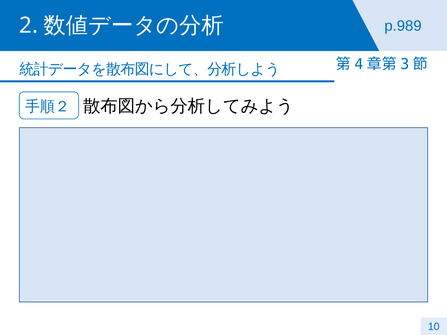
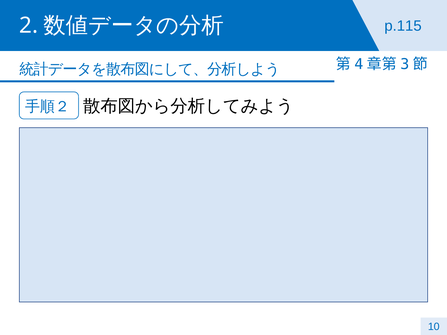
p.989: p.989 -> p.115 (403, 26)
